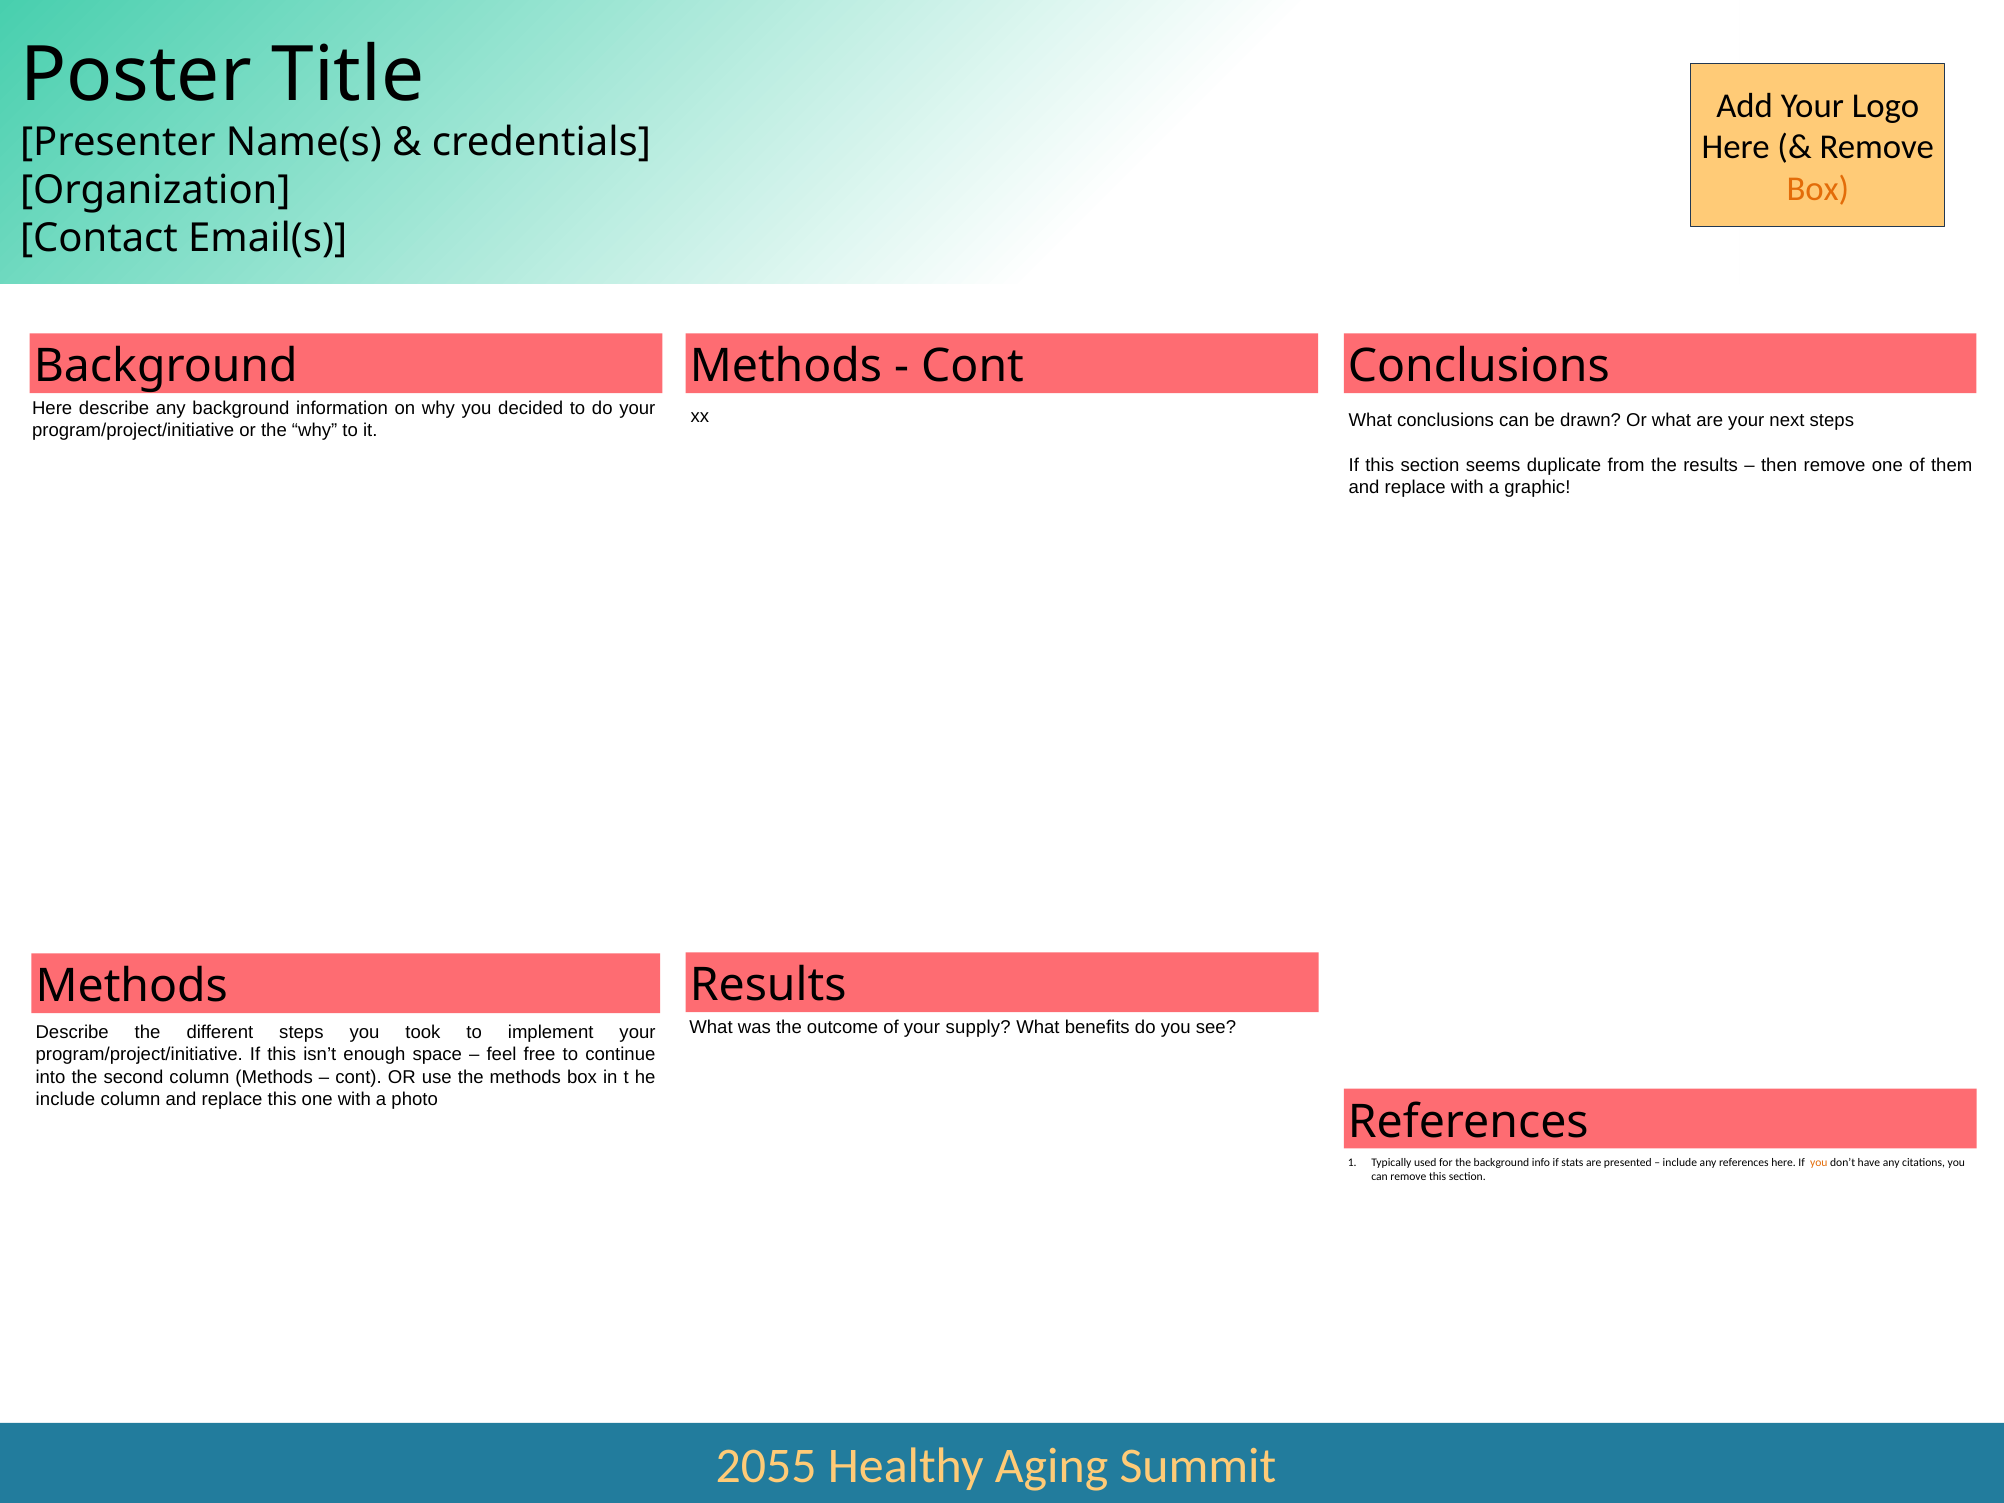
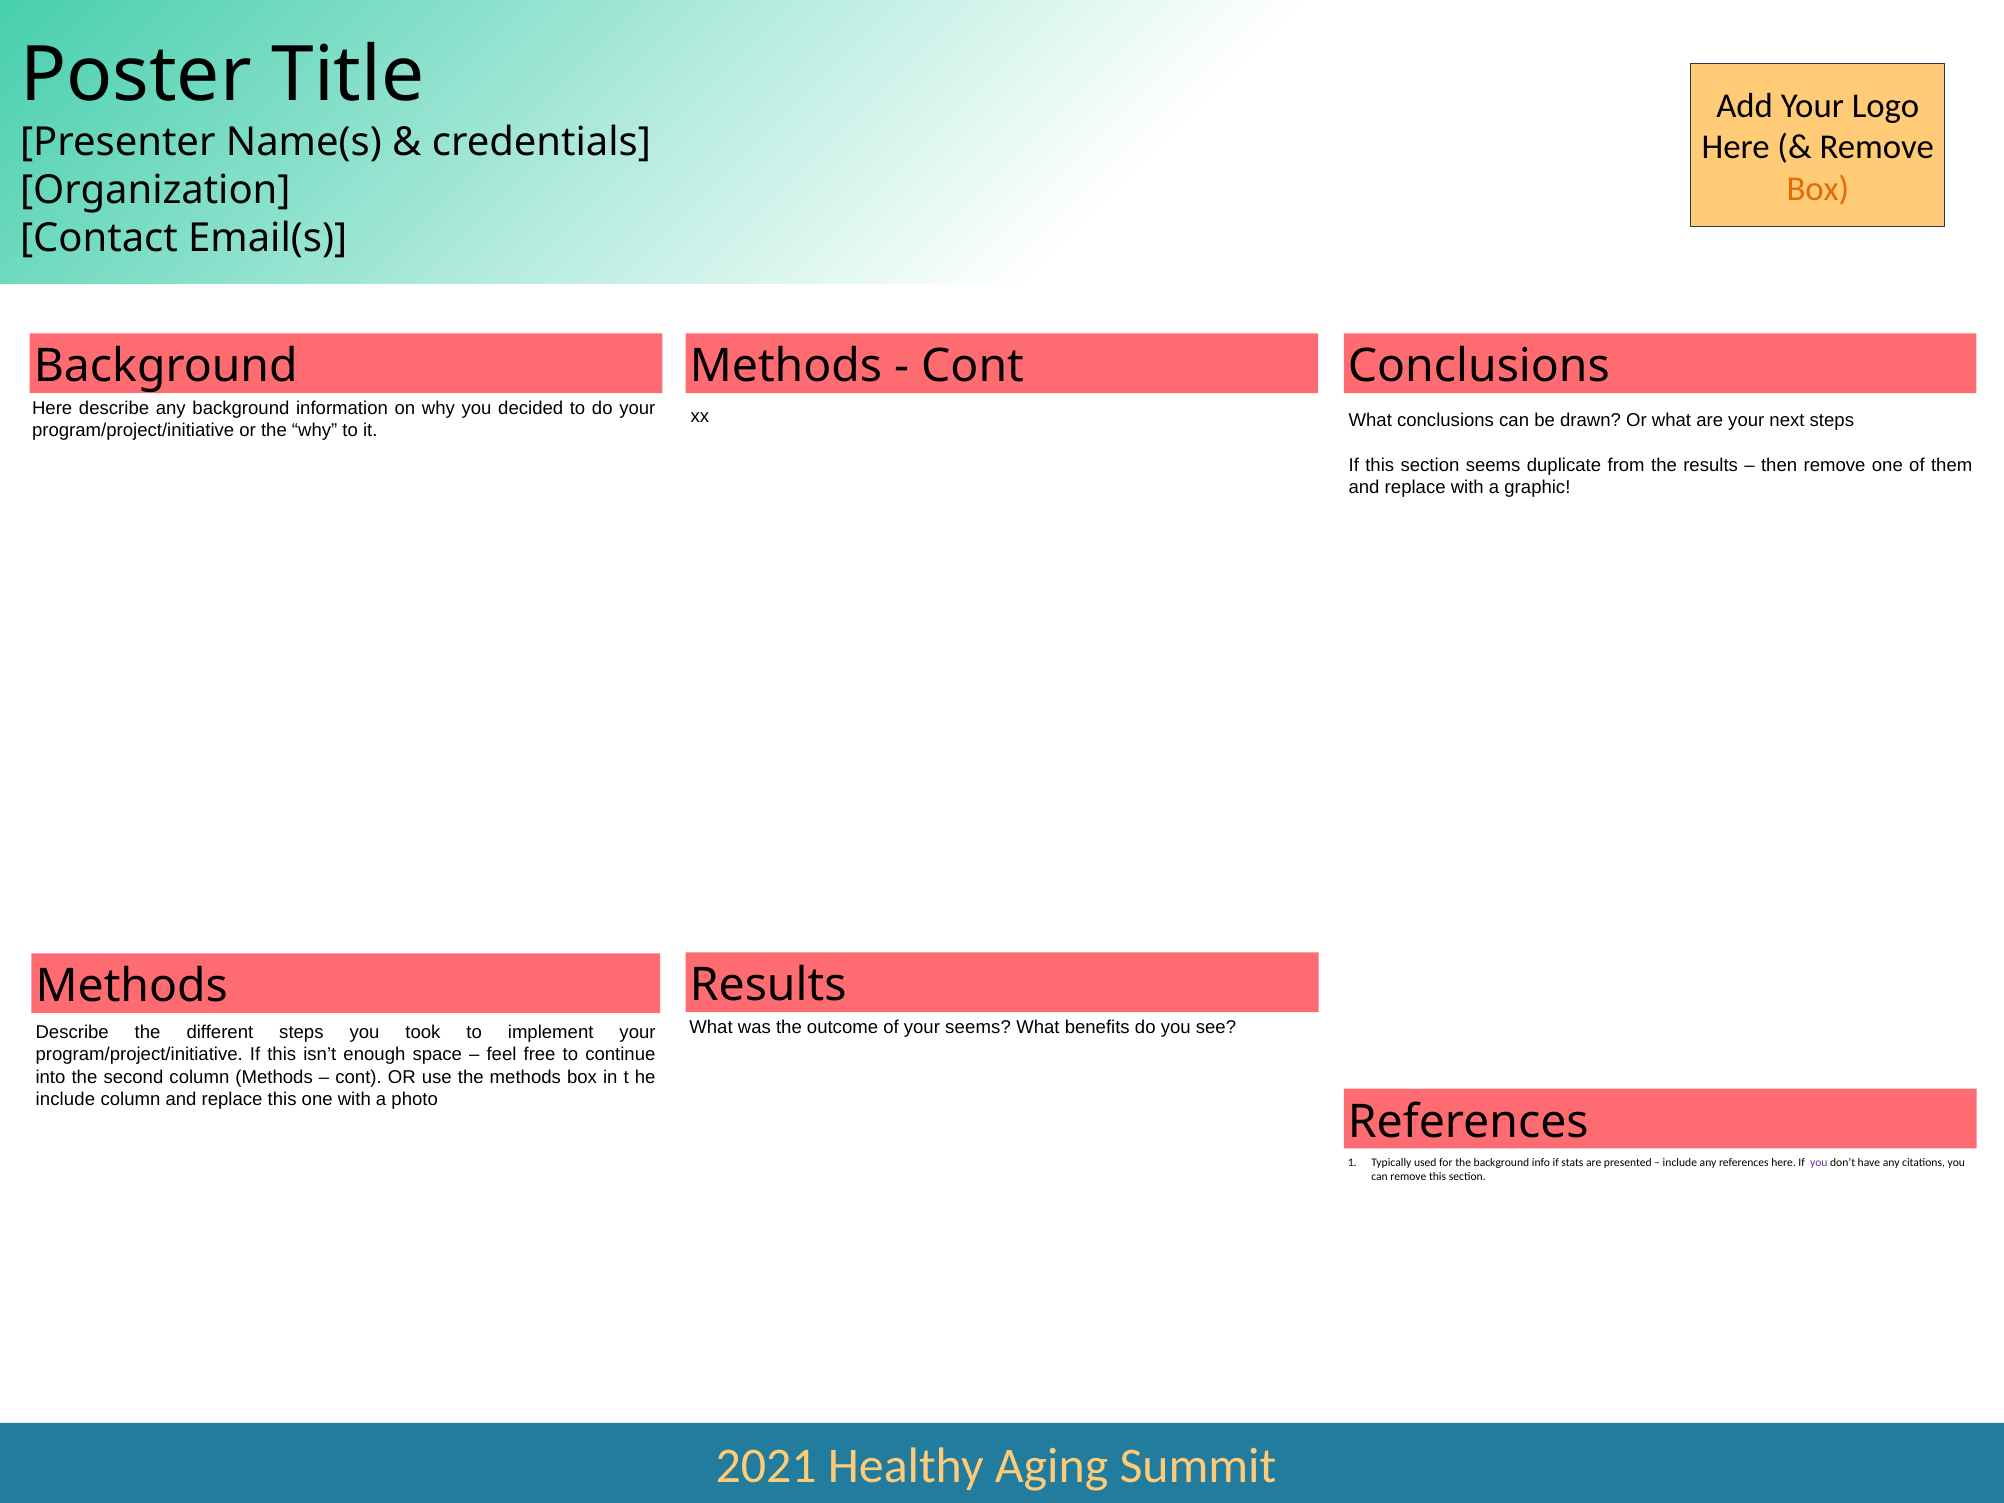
your supply: supply -> seems (978, 1027)
you colour: orange -> purple (1819, 1163)
2055: 2055 -> 2021 (766, 1466)
